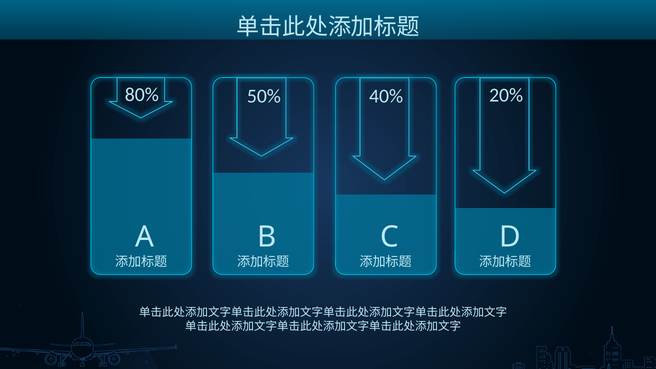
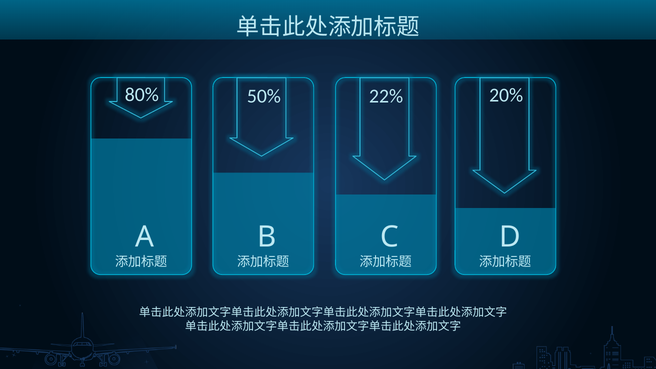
40%: 40% -> 22% (386, 96)
